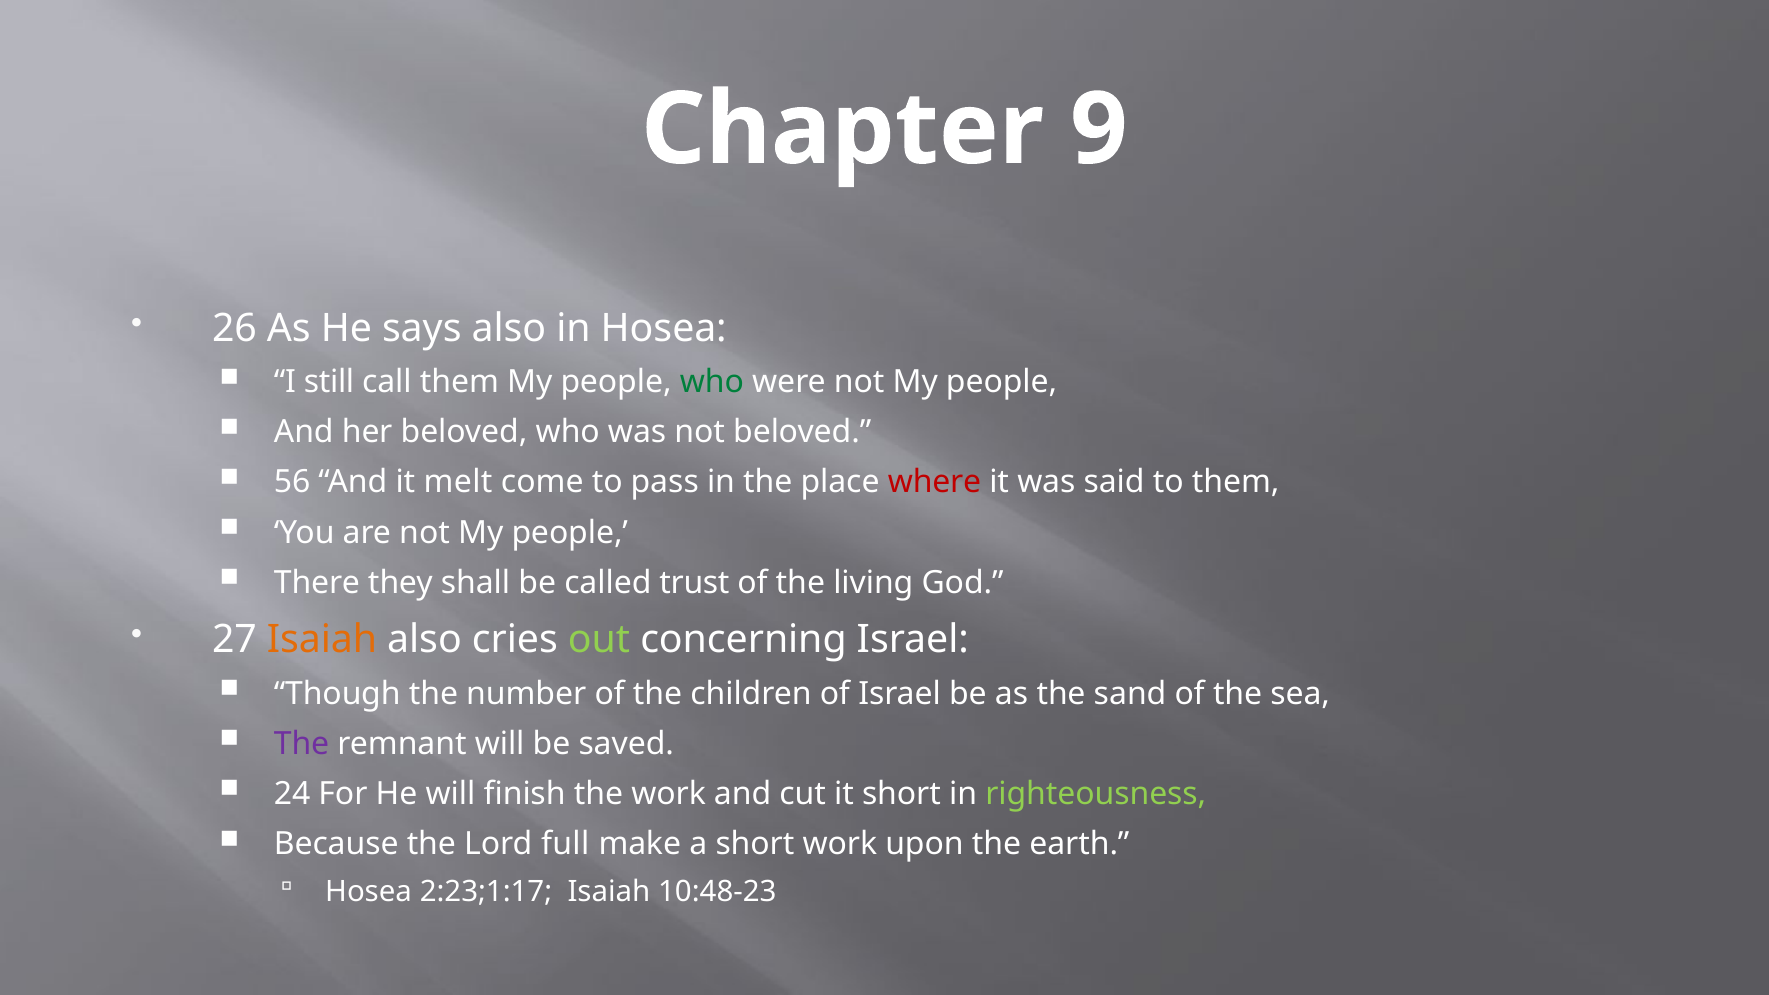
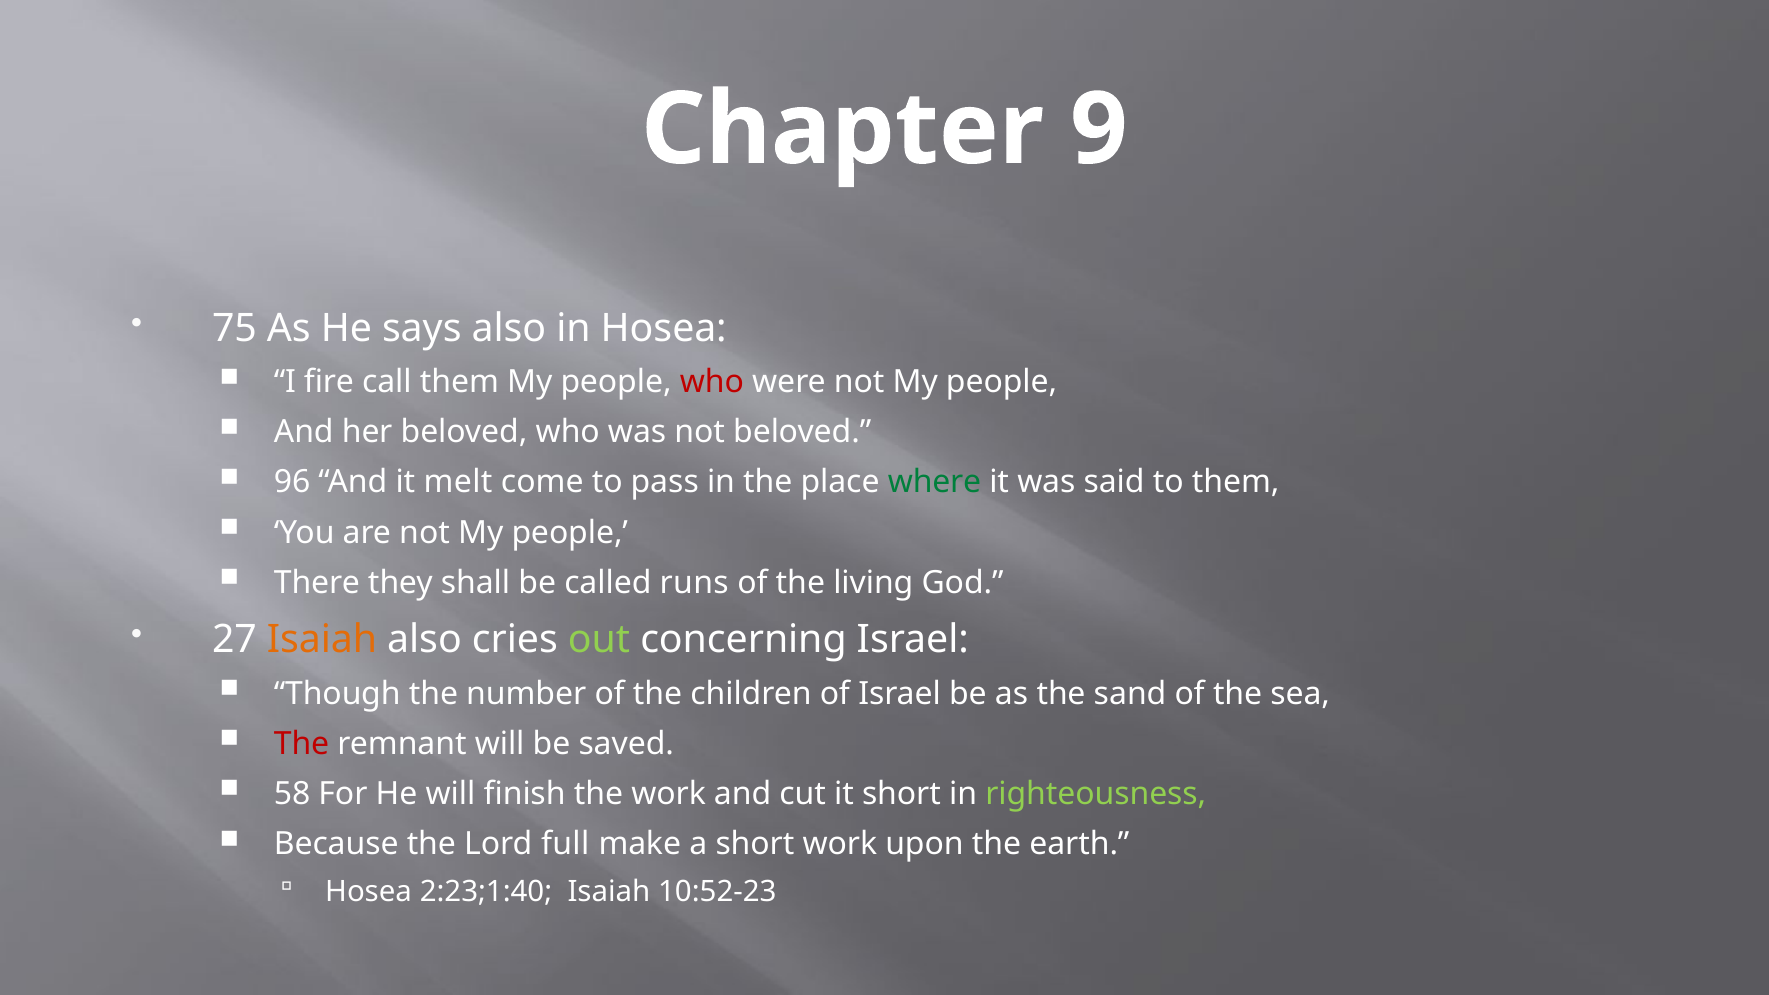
26: 26 -> 75 (234, 328)
still: still -> fire (329, 382)
who colour: green -> red (712, 382)
56: 56 -> 96 (292, 482)
where colour: red -> green (935, 482)
trust: trust -> runs (694, 583)
The colour: purple -> red (302, 744)
24: 24 -> 58 (292, 794)
2:23;1:17: 2:23;1:17 -> 2:23;1:40 (486, 892)
10:48-23: 10:48-23 -> 10:52-23 (717, 892)
